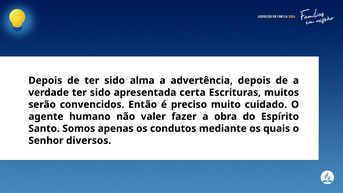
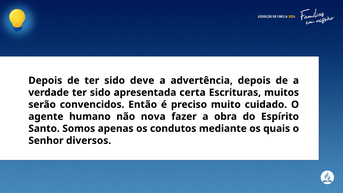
alma: alma -> deve (142, 80)
valer: valer -> nova (153, 117)
